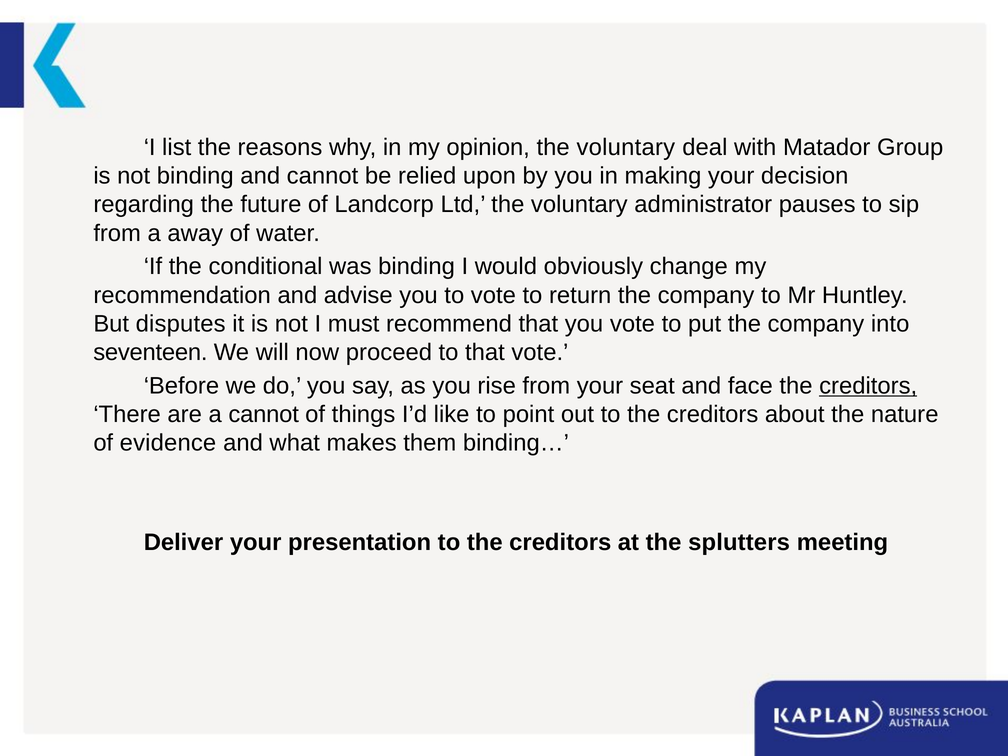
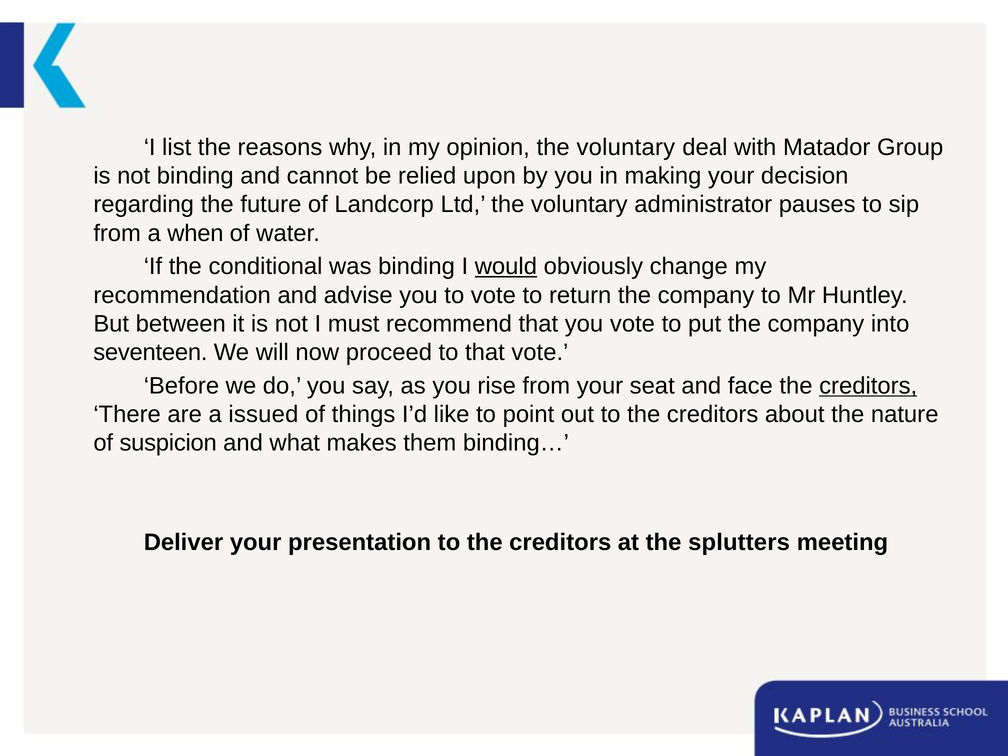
away: away -> when (195, 233)
would underline: none -> present (506, 267)
disputes: disputes -> between (181, 324)
a cannot: cannot -> issued (263, 414)
evidence: evidence -> suspicion (168, 443)
